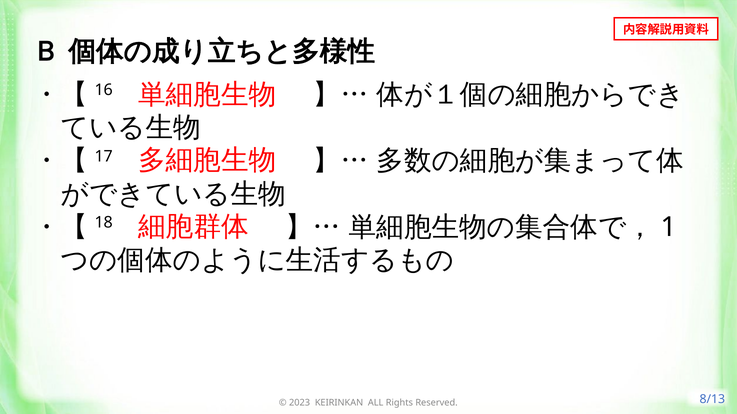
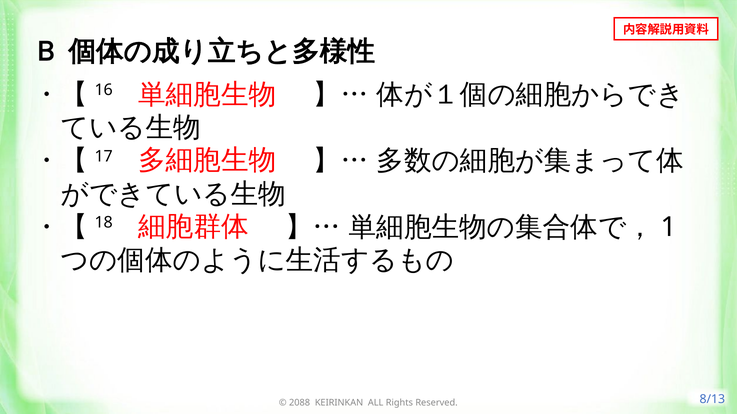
2023: 2023 -> 2088 (300, 403)
